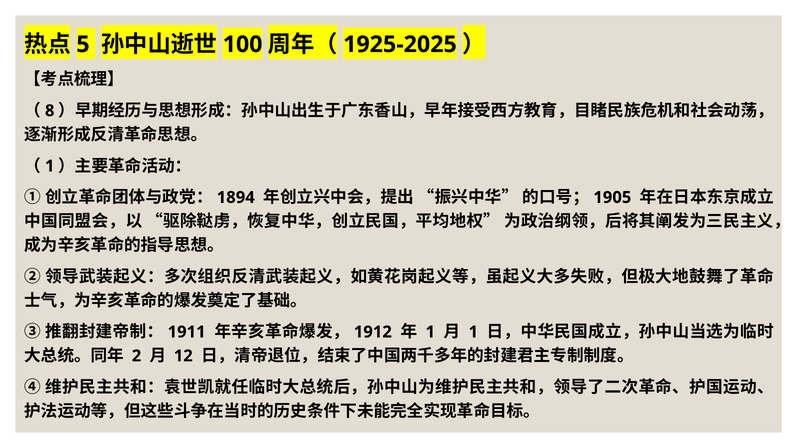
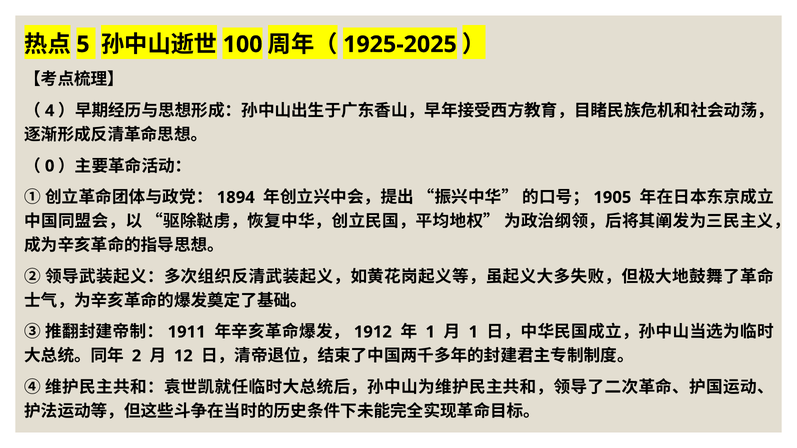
8: 8 -> 4 (50, 111)
1: 1 -> 0 (50, 166)
